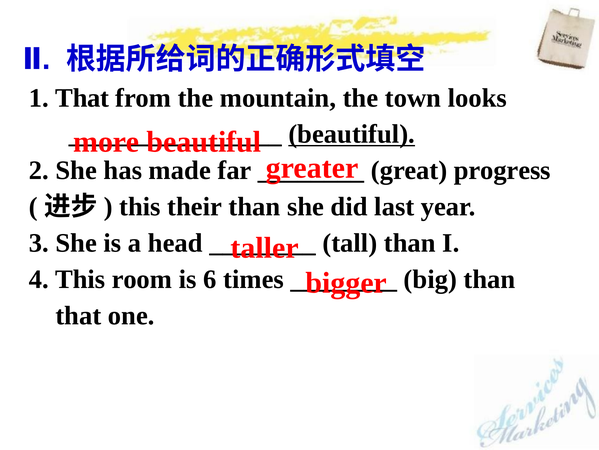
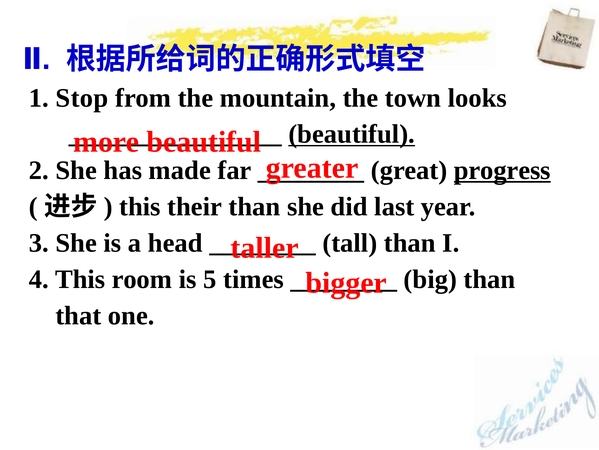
1 That: That -> Stop (82, 98)
progress underline: none -> present (502, 170)
6: 6 -> 5 (210, 279)
